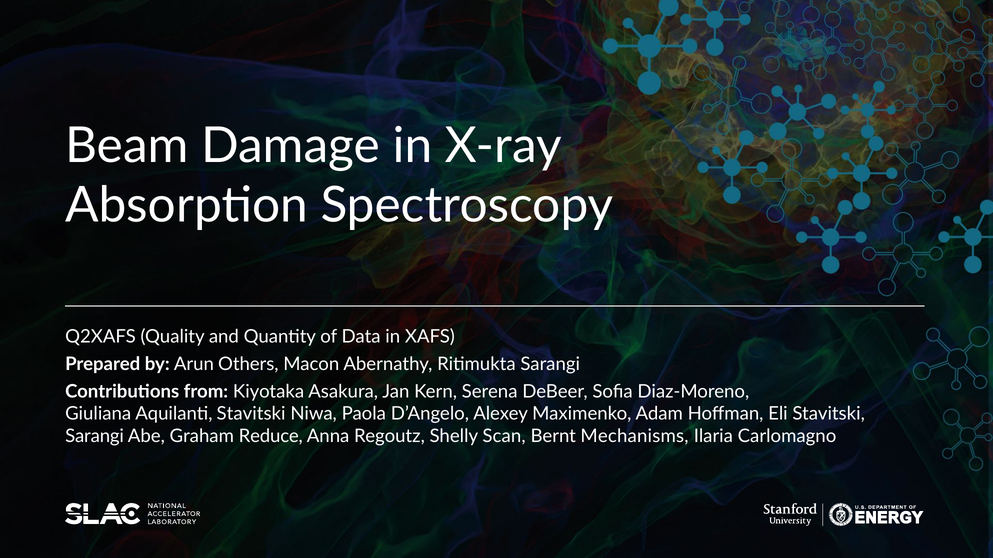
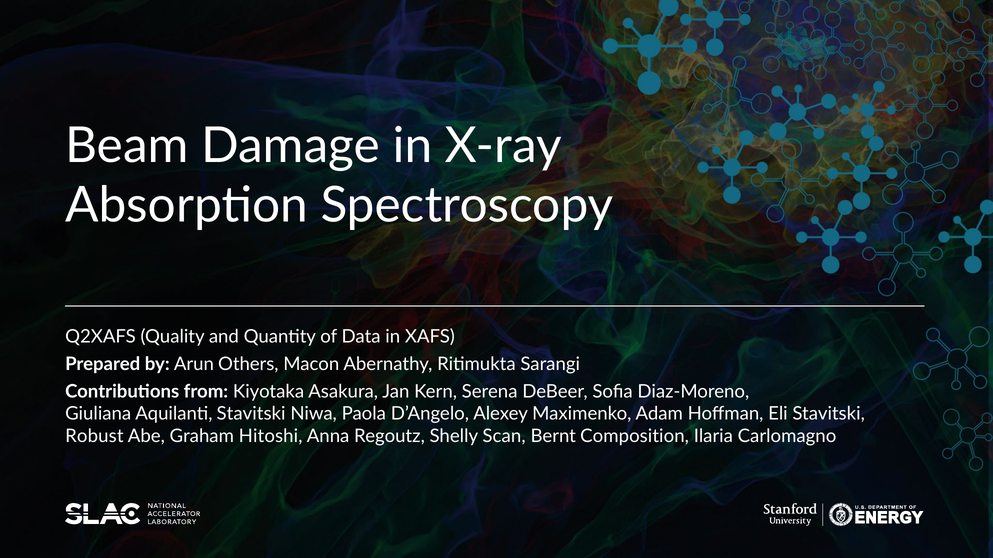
Sarangi: Sarangi -> Robust (94, 436)
Reduce: Reduce -> Hitoshi (271, 436)
Mechanisms: Mechanisms -> Composition (635, 436)
